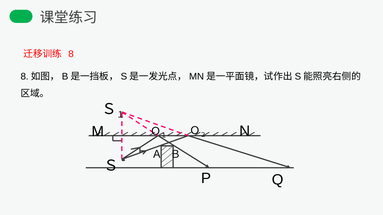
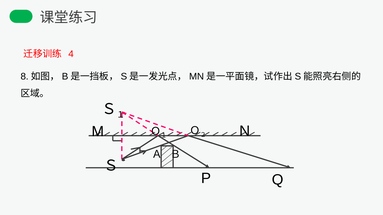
8: 8 -> 4 (71, 54)
